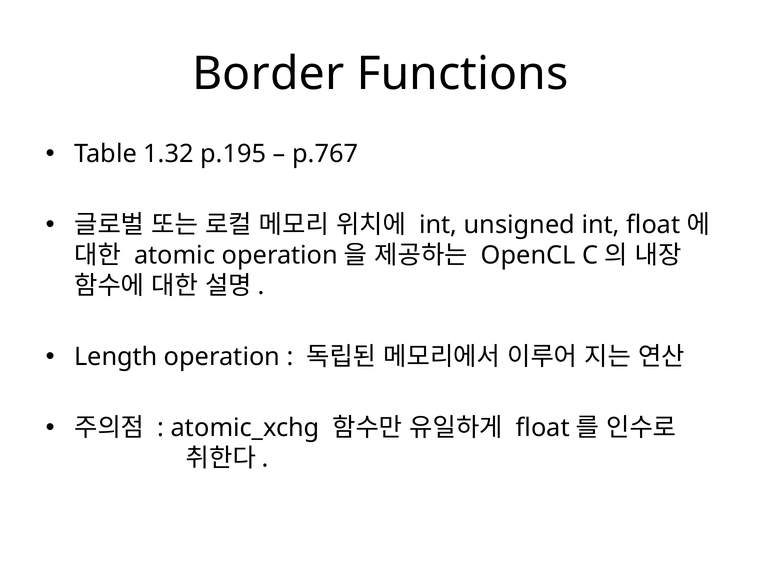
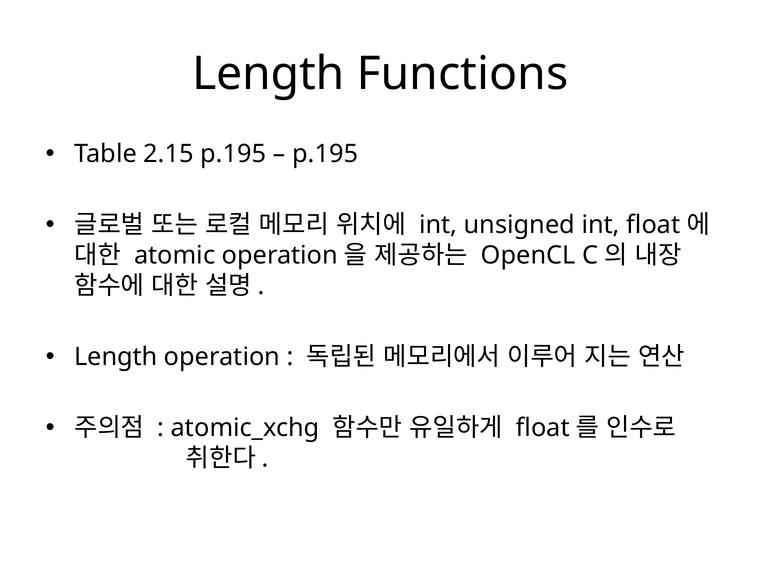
Border: Border -> Length (268, 74)
1.32: 1.32 -> 2.15 (169, 154)
p.767: p.767 -> p.195 (325, 154)
